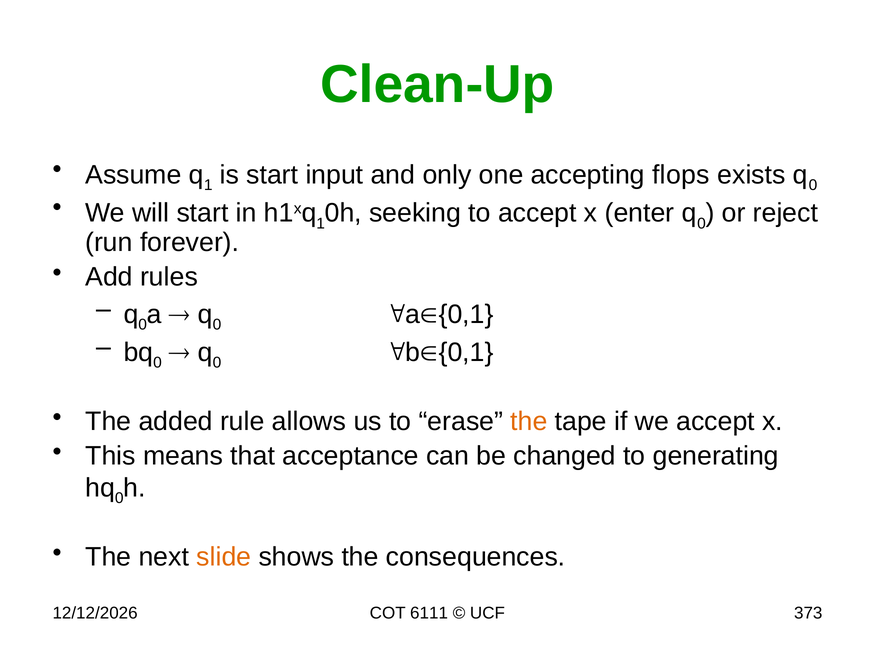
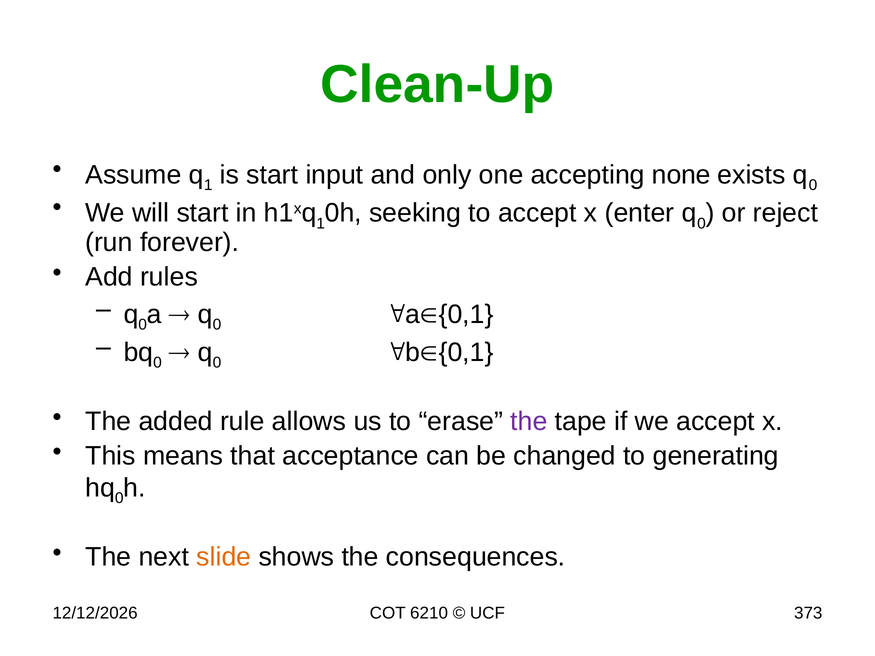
flops: flops -> none (681, 175)
the colour: orange -> purple (529, 422)
6111: 6111 -> 6210 (429, 613)
